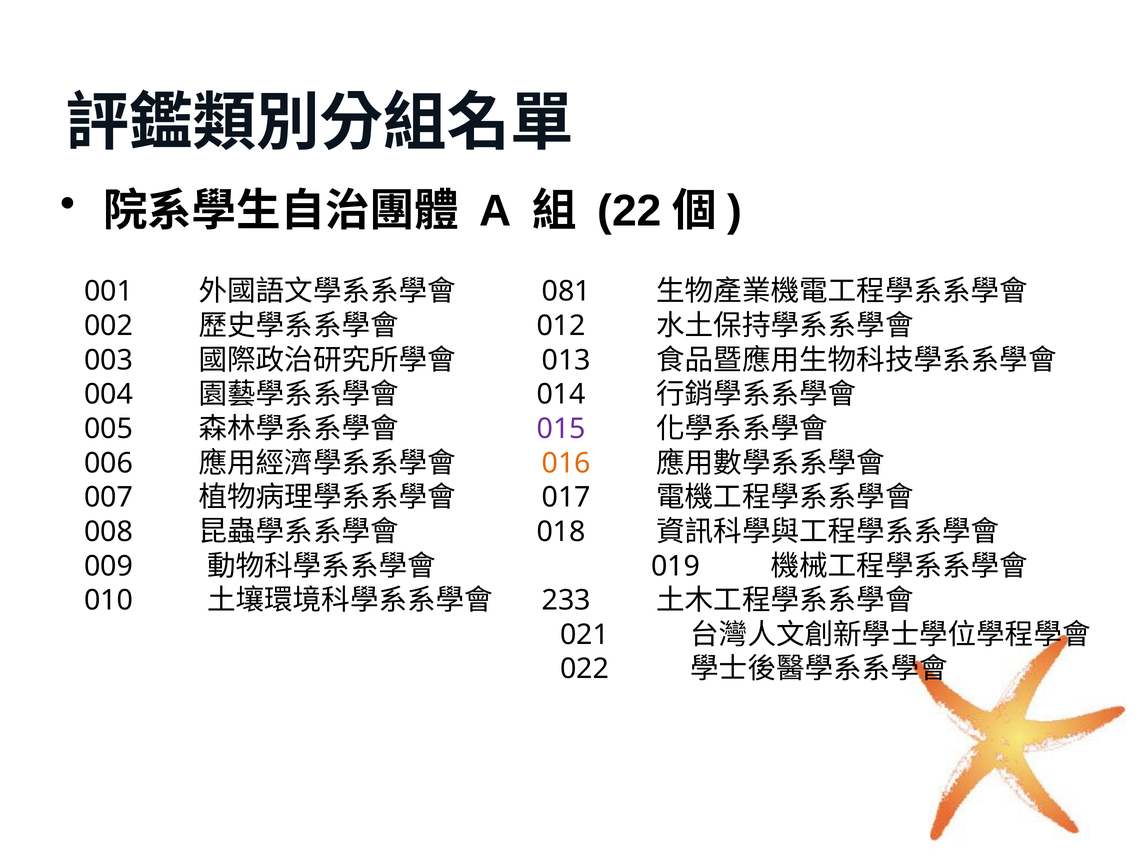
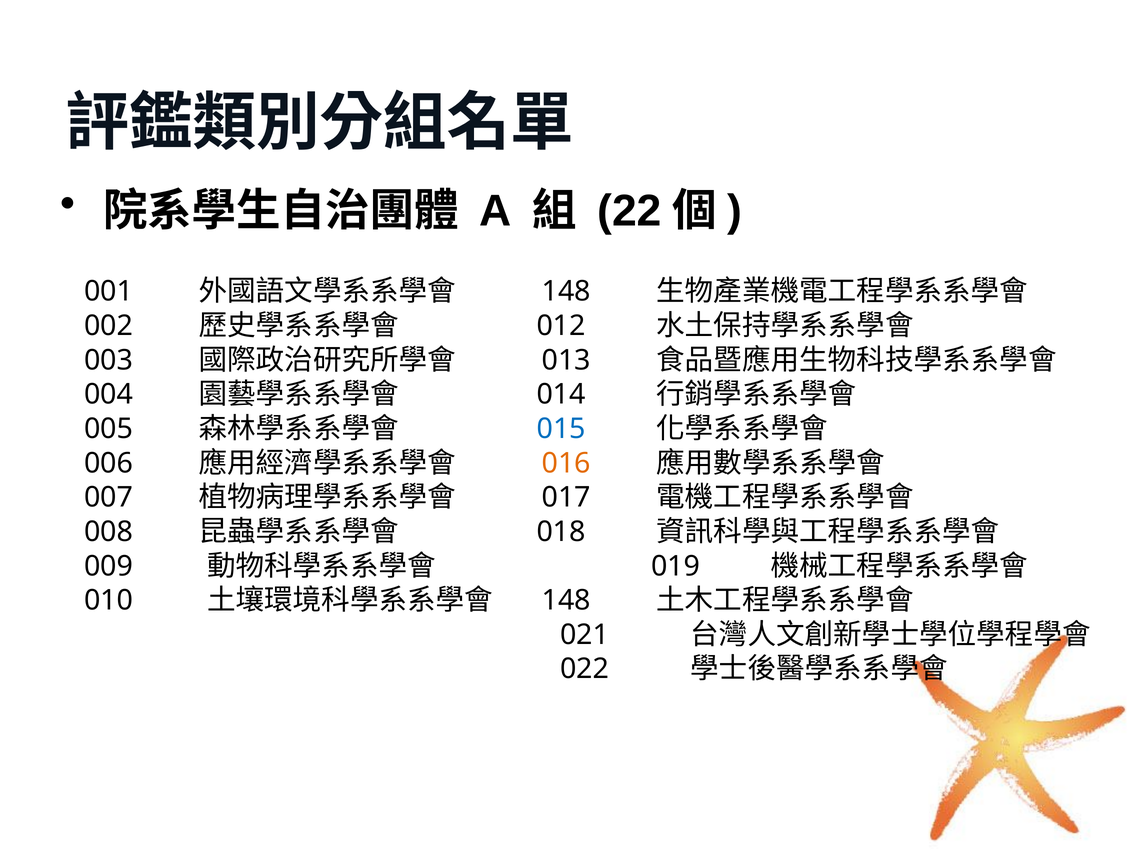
081: 081 -> 148 (566, 292)
015 colour: purple -> blue (561, 429)
233: 233 -> 148 (566, 600)
